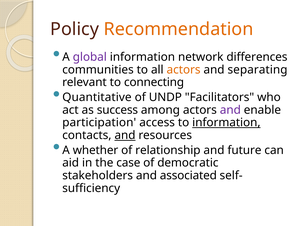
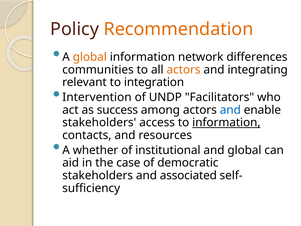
global colour: purple -> orange (90, 57)
separating: separating -> integrating (258, 70)
connecting: connecting -> integration (154, 82)
Quantitative: Quantitative -> Intervention (97, 97)
and colour: purple -> blue (230, 110)
participation: participation -> stakeholders (99, 122)
and underline: present -> none (125, 135)
relationship: relationship -> institutional (168, 150)
and future: future -> global (244, 150)
